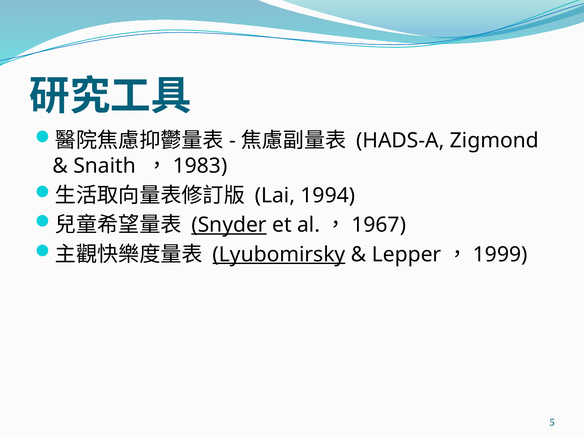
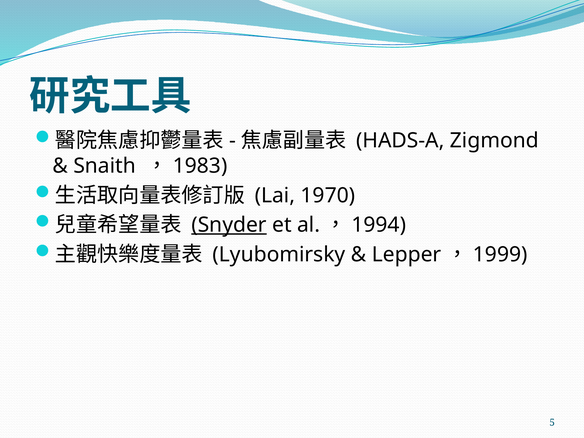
1994: 1994 -> 1970 (328, 195)
1967: 1967 -> 1994 (379, 225)
Lyubomirsky underline: present -> none (279, 254)
